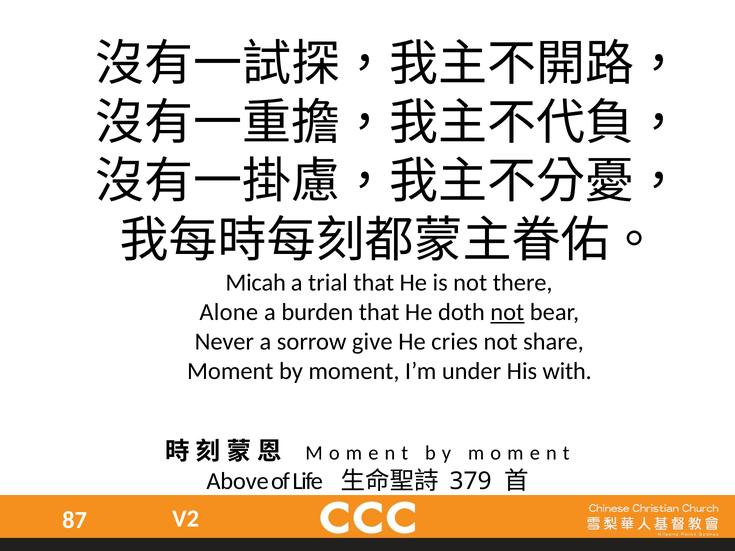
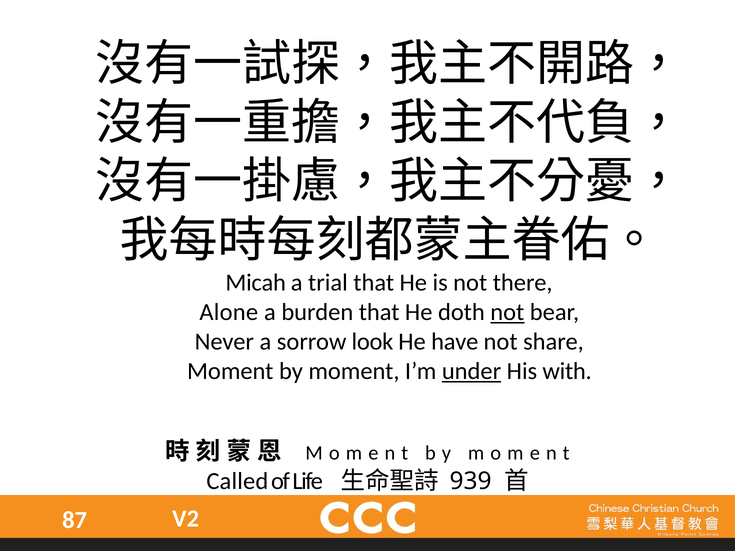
give: give -> look (372, 342)
cries: cries -> have (455, 342)
under underline: none -> present (472, 371)
Above: Above -> Called (237, 481)
379: 379 -> 939 (471, 481)
